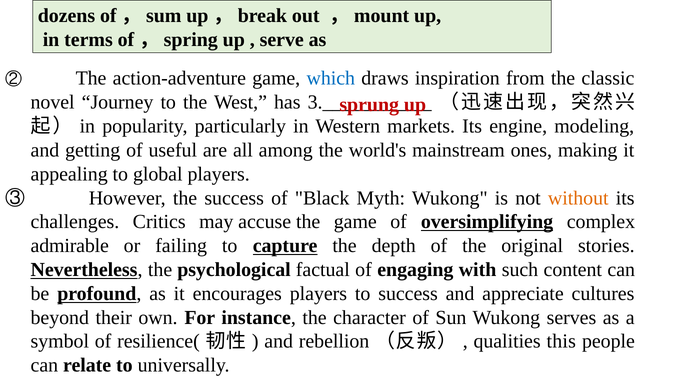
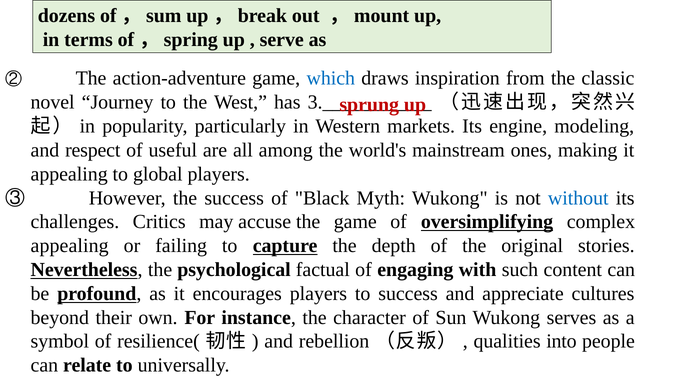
getting: getting -> respect (93, 150)
without colour: orange -> blue (578, 198)
admirable: admirable -> appealing (70, 246)
this: this -> into (561, 341)
